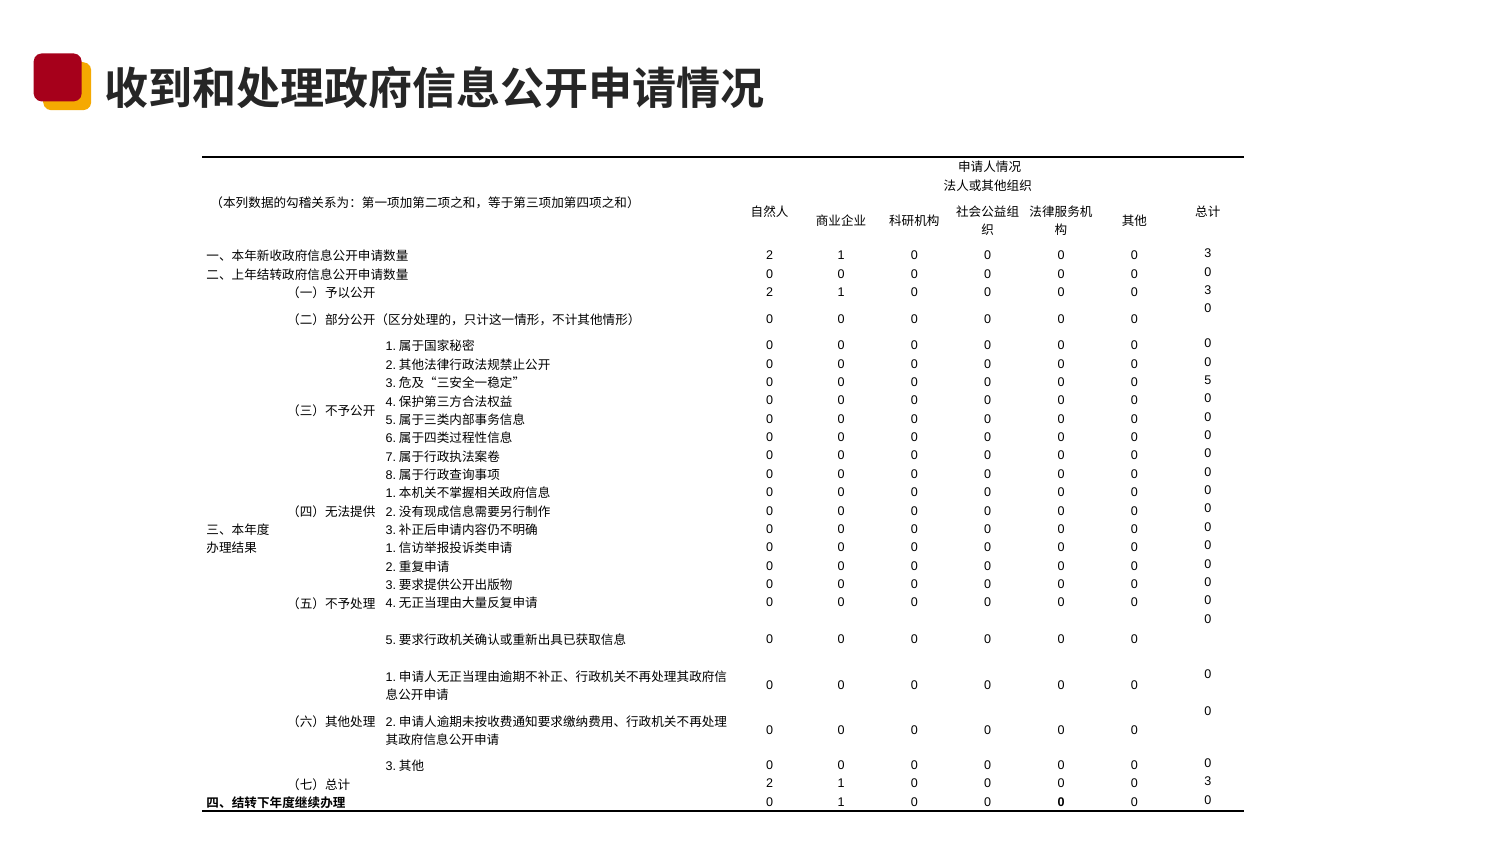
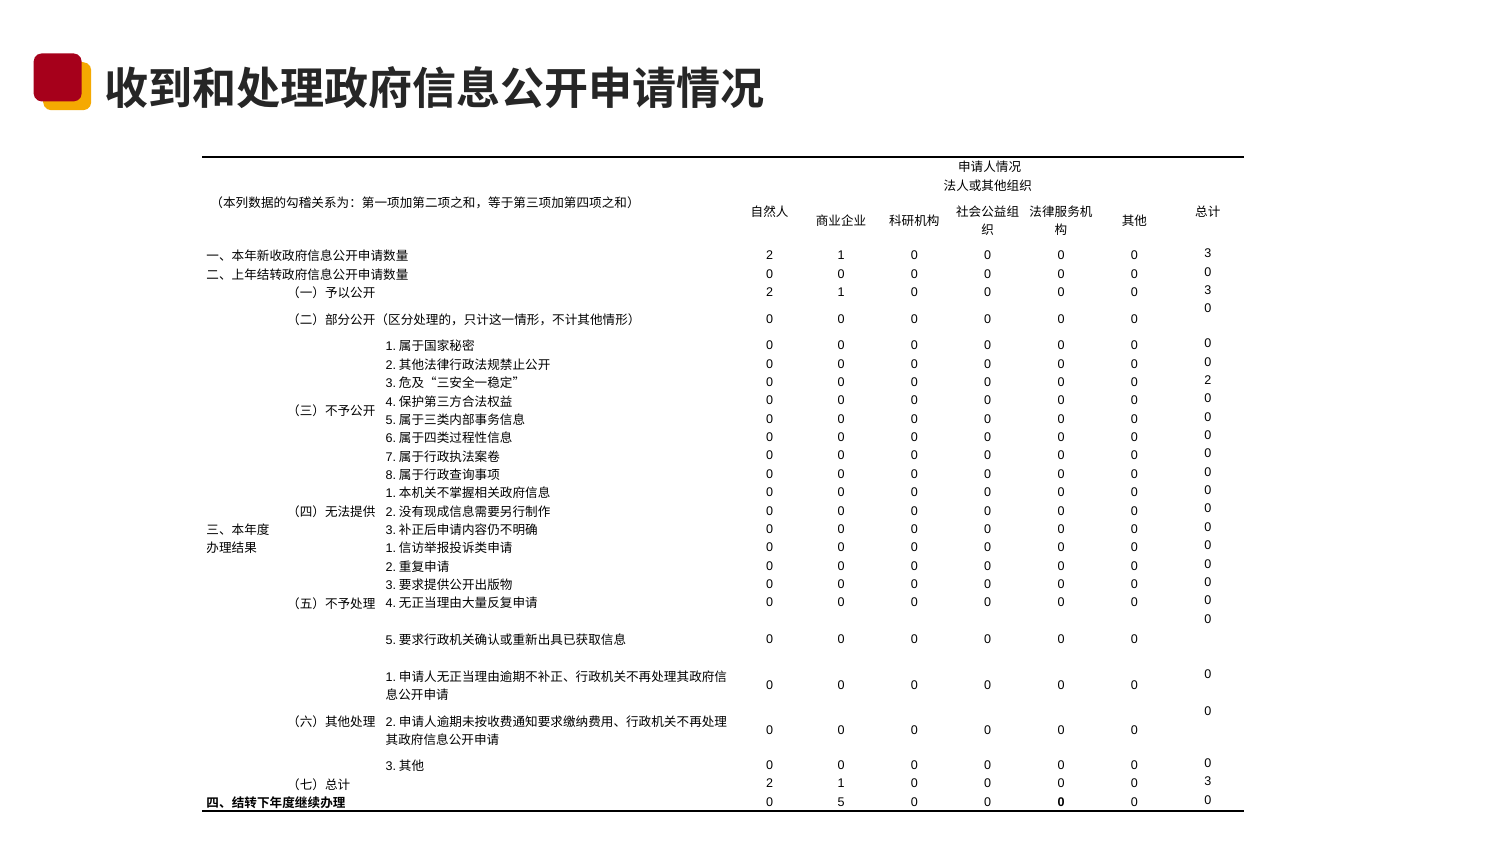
0 5: 5 -> 2 (1208, 380)
0 1: 1 -> 5 (841, 803)
